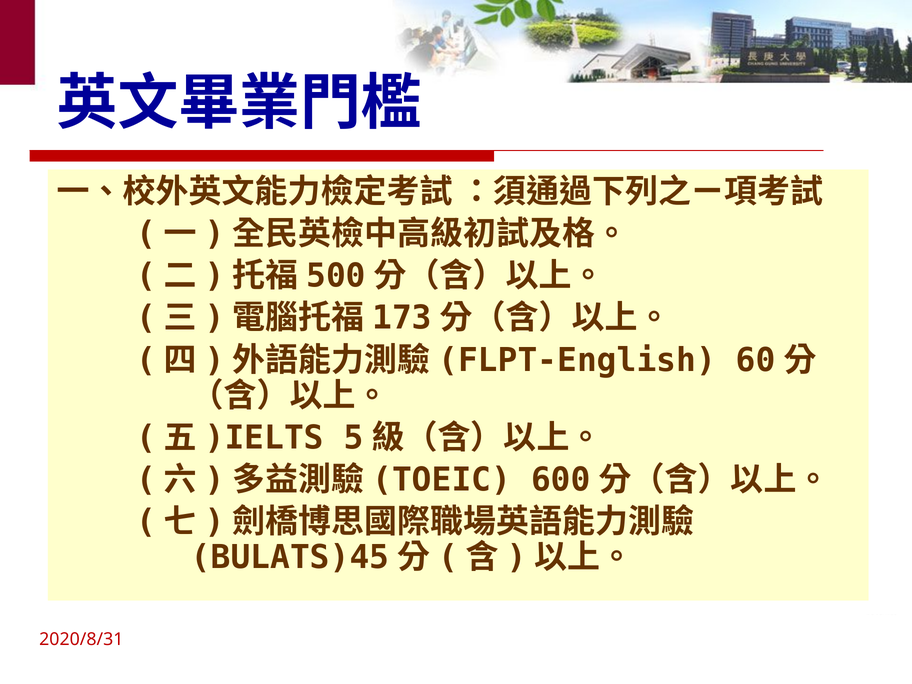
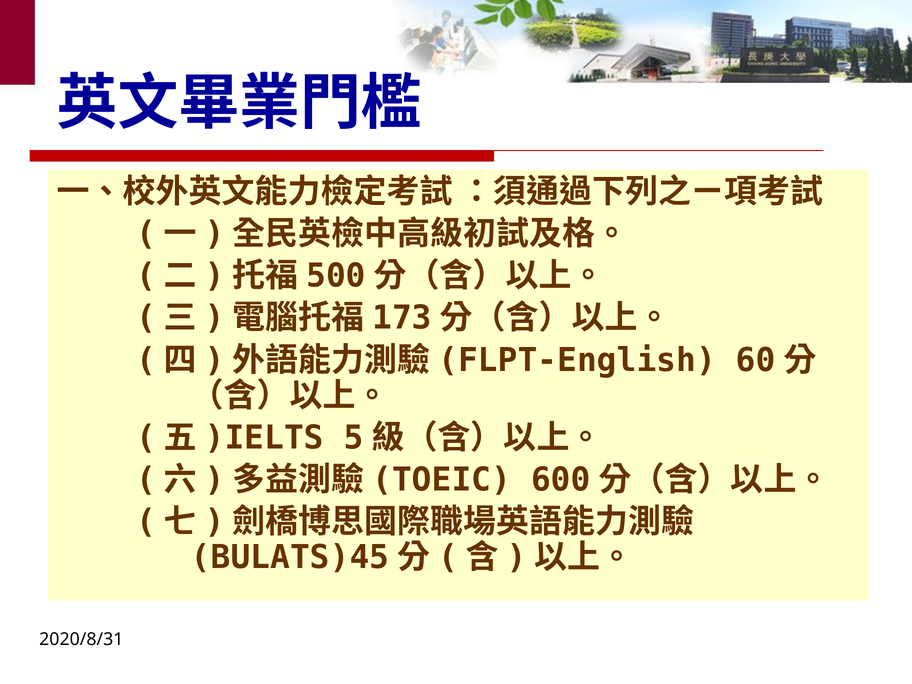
2020/8/31 colour: red -> black (81, 639)
